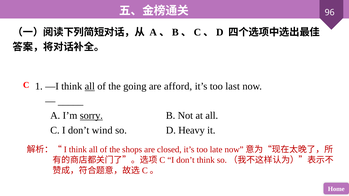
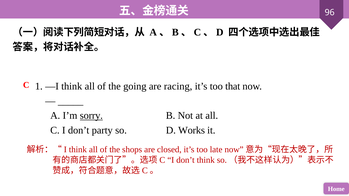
all underline: present -> none (90, 86)
afford: afford -> racing (178, 86)
last: last -> that (233, 86)
wind: wind -> party (102, 130)
Heavy: Heavy -> Works (192, 130)
